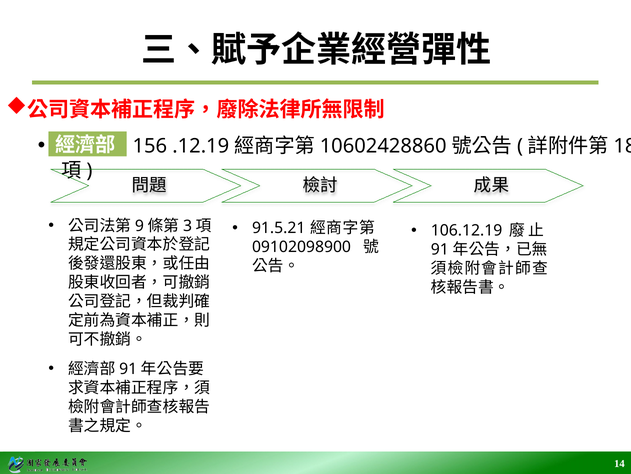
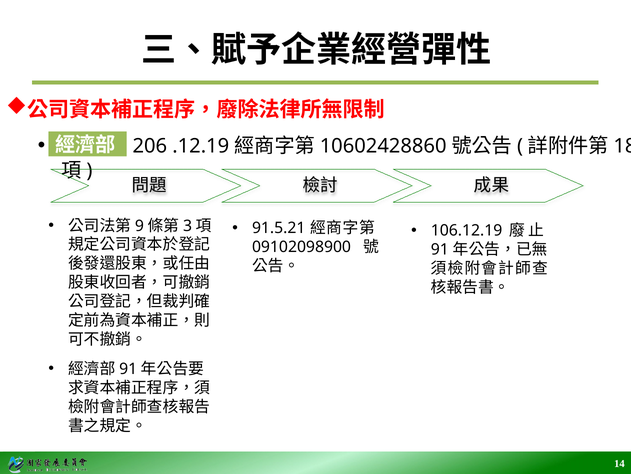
156: 156 -> 206 (150, 146)
